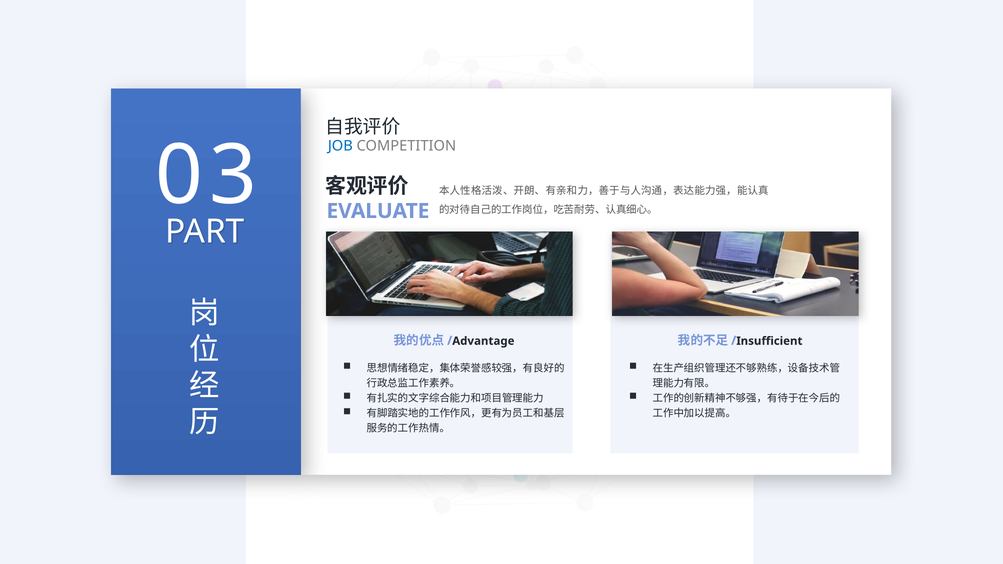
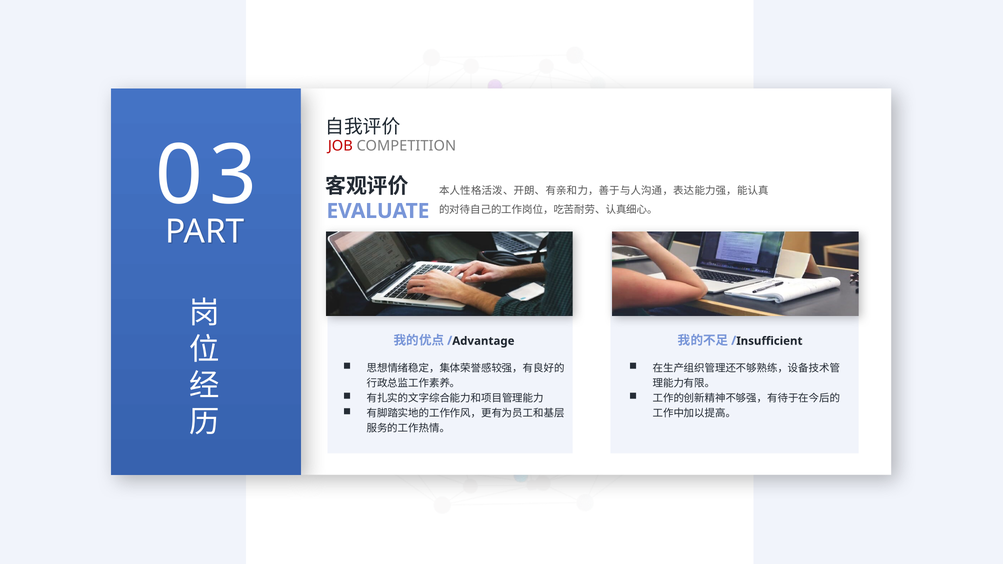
JOB colour: blue -> red (340, 146)
